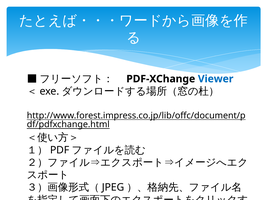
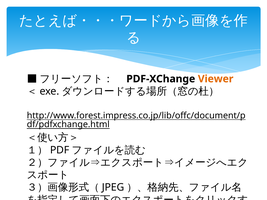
Viewer colour: blue -> orange (216, 79)
